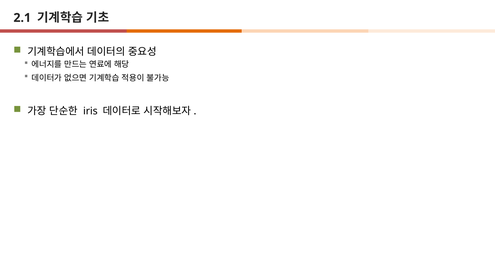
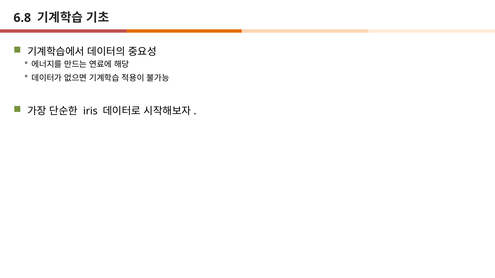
2.1: 2.1 -> 6.8 (22, 18)
